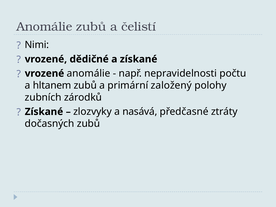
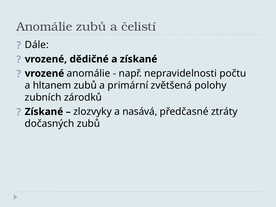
Nimi: Nimi -> Dále (37, 45)
založený: založený -> zvětšená (171, 85)
